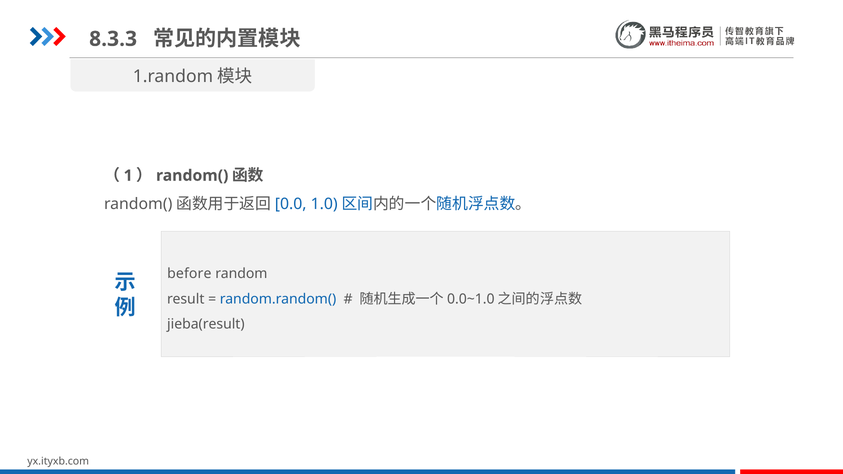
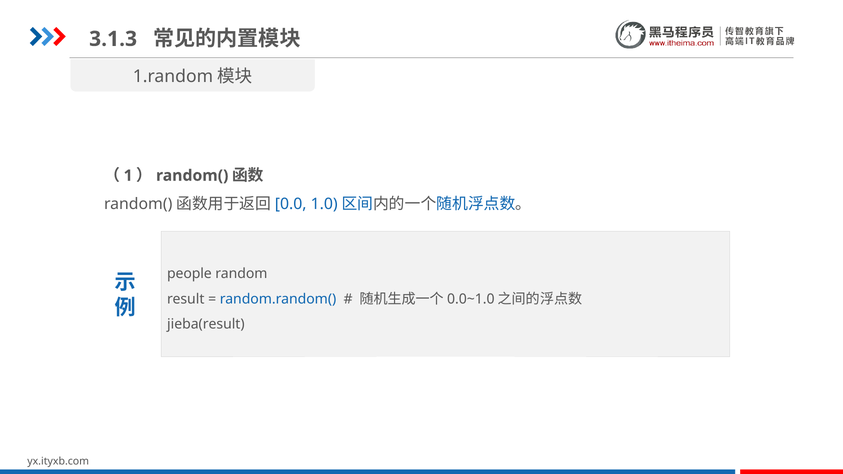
8.3.3: 8.3.3 -> 3.1.3 (113, 39)
before: before -> people (189, 274)
